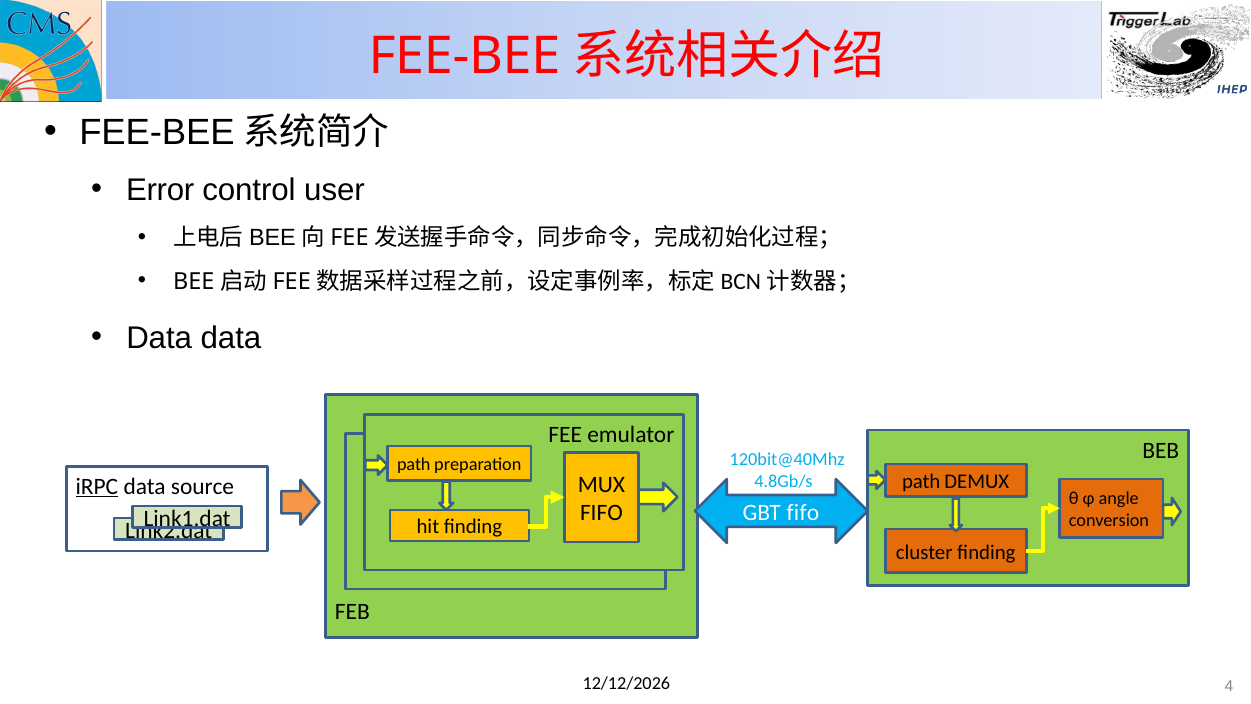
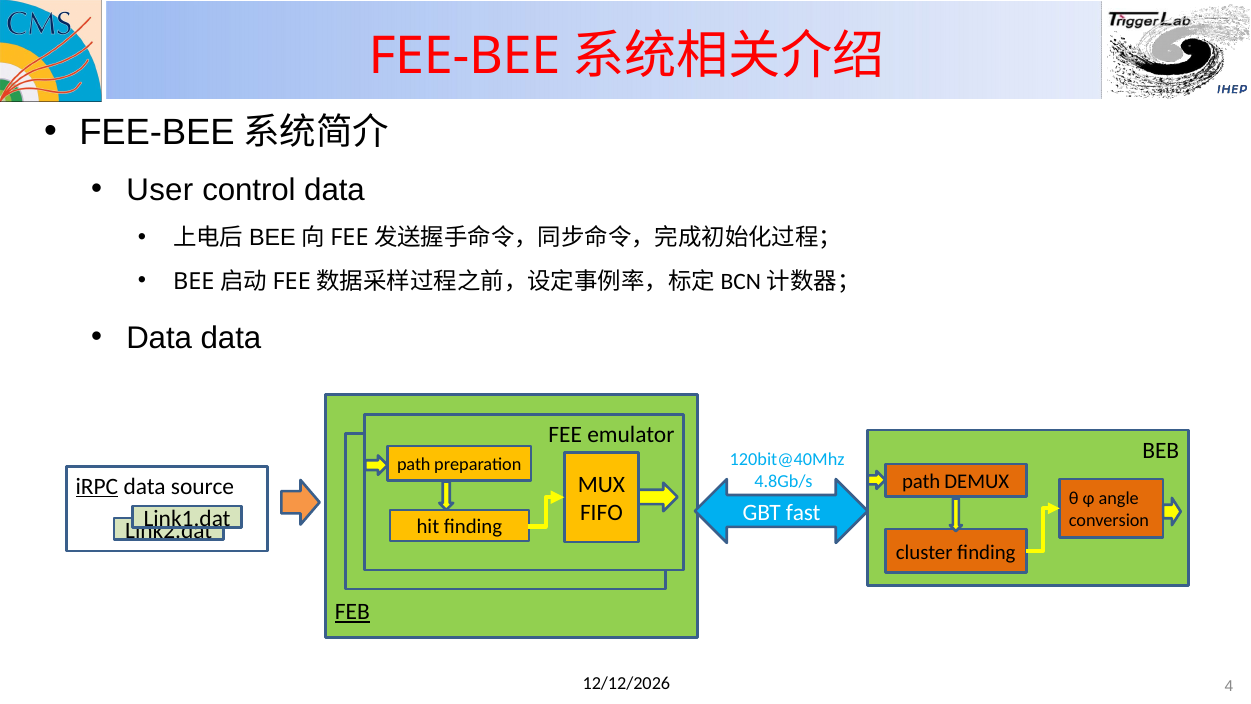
Error: Error -> User (160, 190)
control user: user -> data (335, 190)
GBT fifo: fifo -> fast (803, 512)
FEB underline: none -> present (352, 612)
